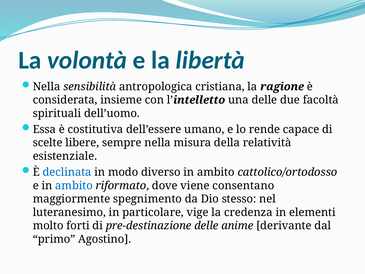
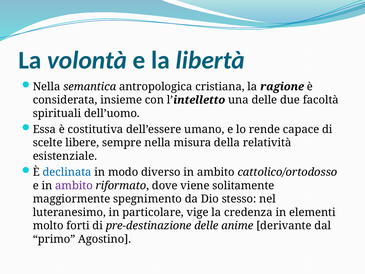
sensibilità: sensibilità -> semantica (90, 87)
ambito colour: blue -> purple (74, 185)
consentano: consentano -> solitamente (243, 185)
